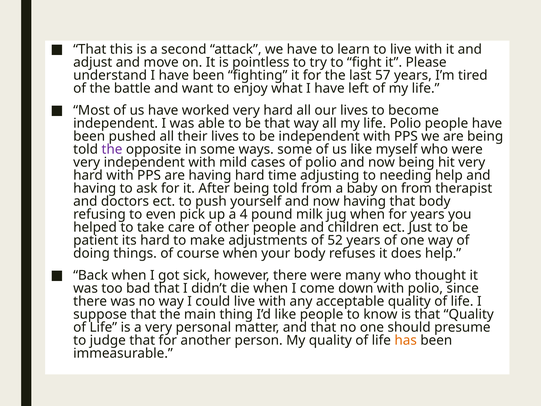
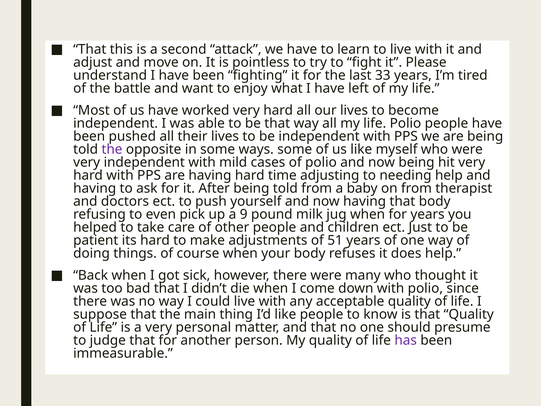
57: 57 -> 33 (383, 75)
4: 4 -> 9 (244, 214)
52: 52 -> 51 (335, 240)
has colour: orange -> purple (406, 340)
